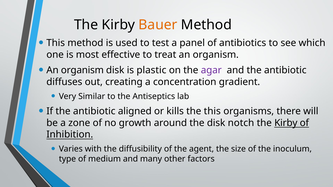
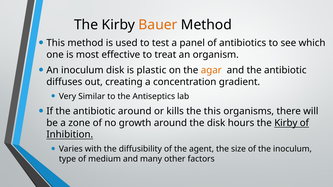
organism: organism -> inoculum (82, 70)
agar colour: purple -> orange (211, 70)
antibiotic aligned: aligned -> around (135, 111)
notch: notch -> hours (241, 123)
